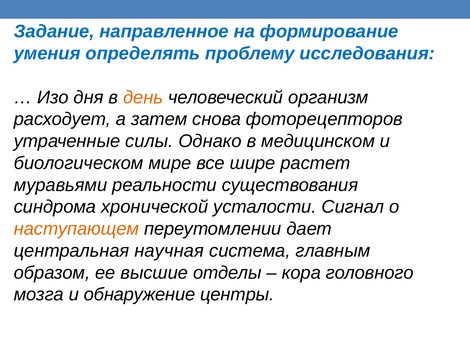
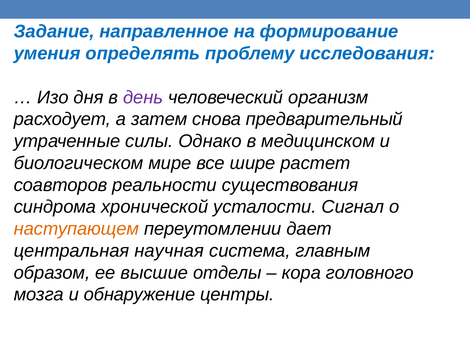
день colour: orange -> purple (143, 97)
фоторецепторов: фоторецепторов -> предварительный (324, 119)
муравьями: муравьями -> соавторов (61, 185)
